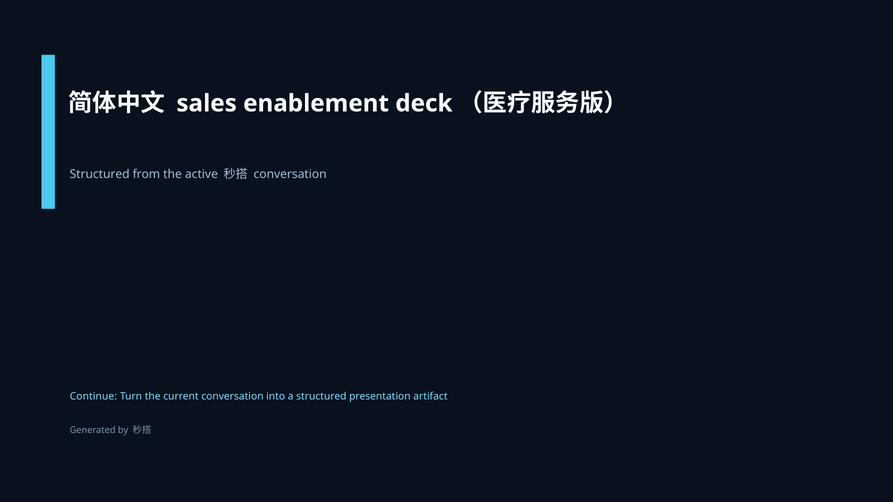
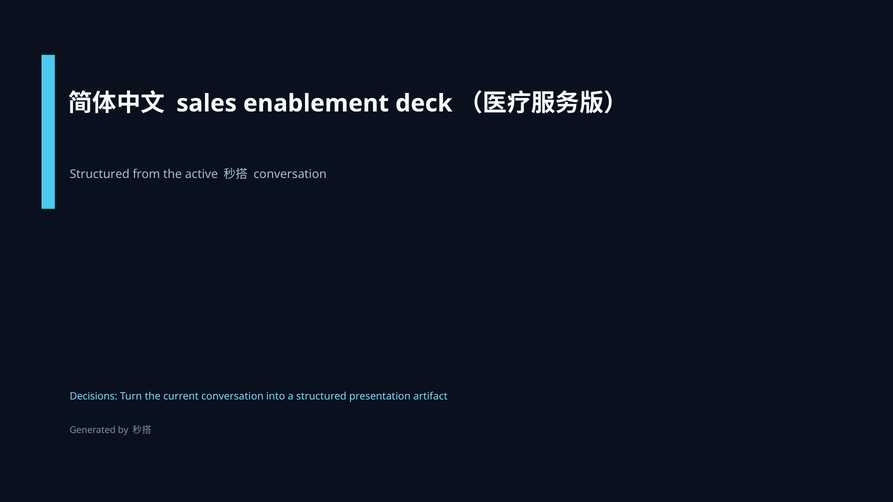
Continue: Continue -> Decisions (94, 397)
